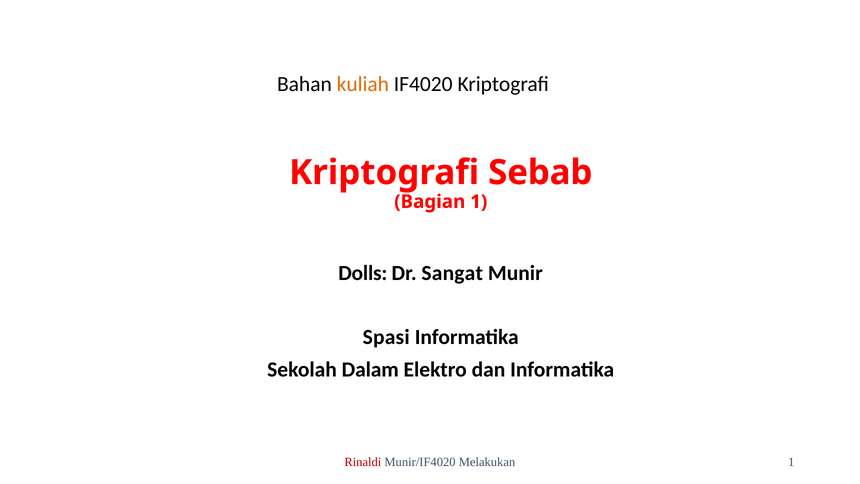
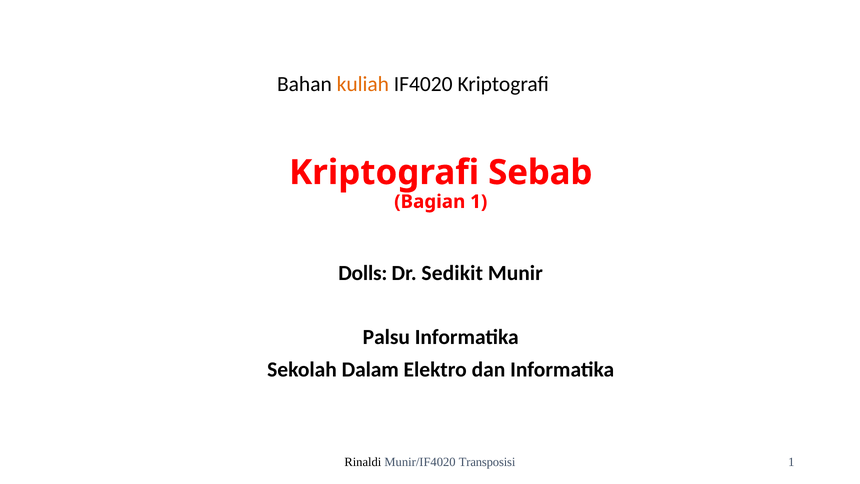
Sangat: Sangat -> Sedikit (452, 273)
Spasi: Spasi -> Palsu (386, 337)
Rinaldi colour: red -> black (363, 462)
Melakukan: Melakukan -> Transposisi (487, 462)
